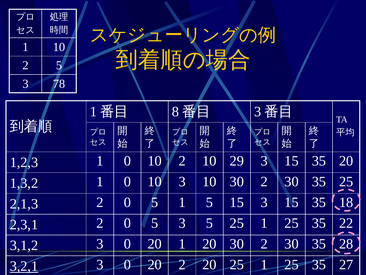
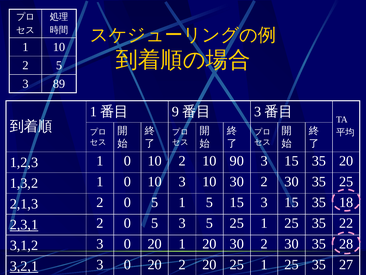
78: 78 -> 89 (59, 84)
8: 8 -> 9 (176, 111)
29: 29 -> 90 (237, 161)
2,3,1 underline: none -> present (24, 224)
